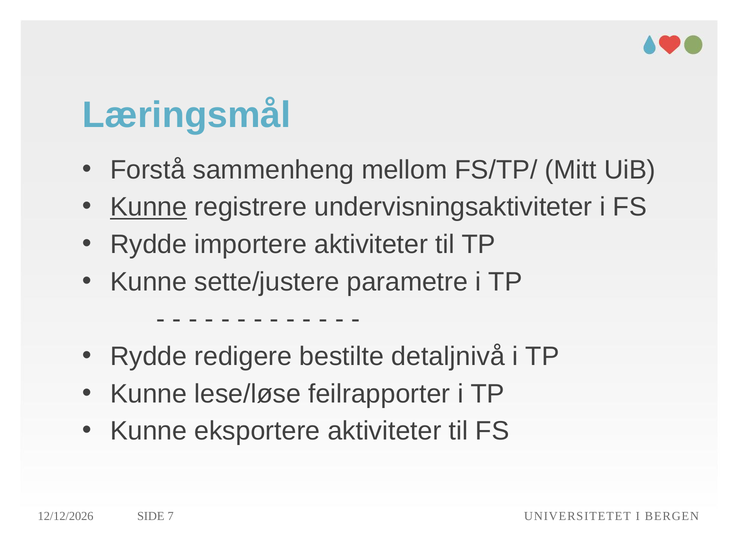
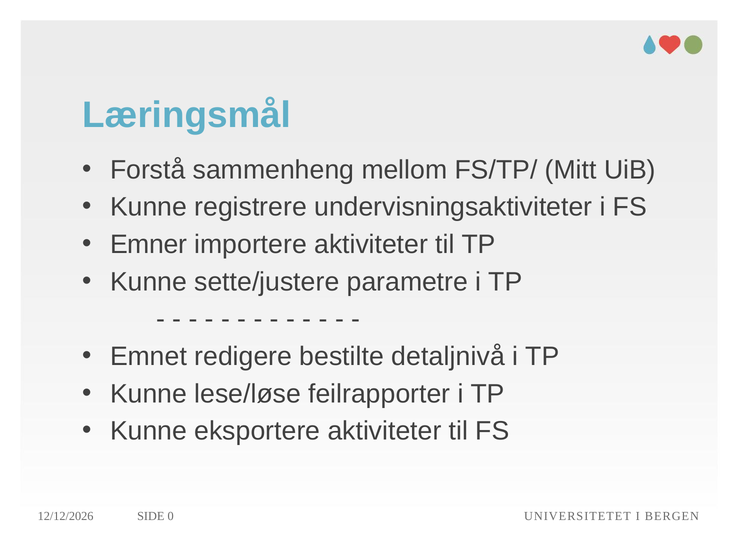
Kunne underline: present -> none (149, 207)
Rydde: Rydde -> Emner (149, 244)
Rydde: Rydde -> Emnet (149, 356)
7: 7 -> 0 (171, 516)
